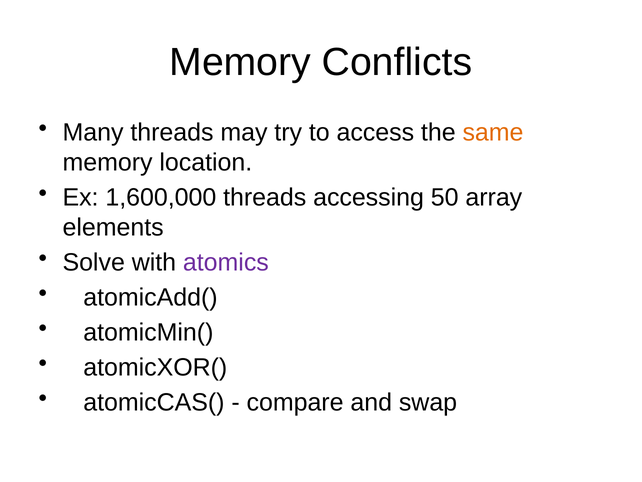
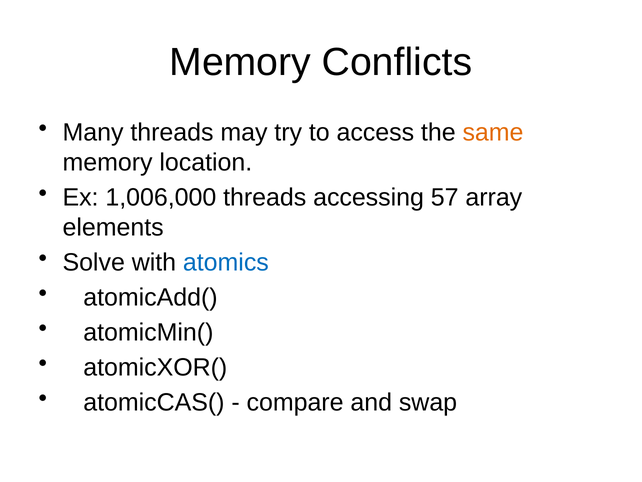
1,600,000: 1,600,000 -> 1,006,000 (161, 197)
50: 50 -> 57 (445, 197)
atomics colour: purple -> blue (226, 262)
